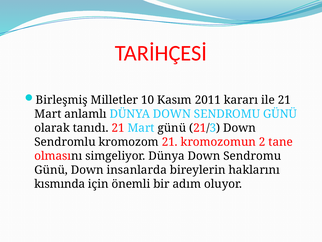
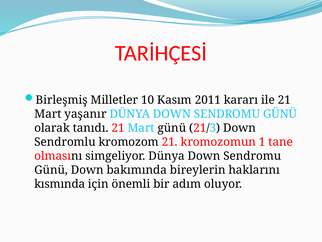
anlamlı: anlamlı -> yaşanır (85, 114)
2: 2 -> 1 (262, 142)
insanlarda: insanlarda -> bakımında (137, 170)
